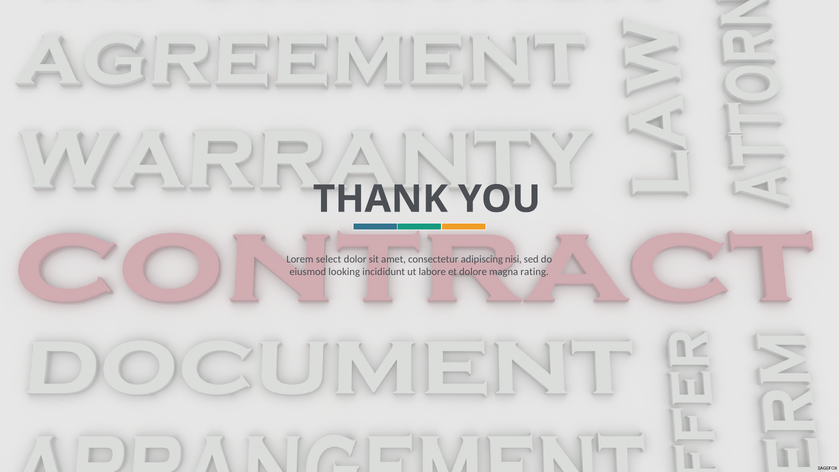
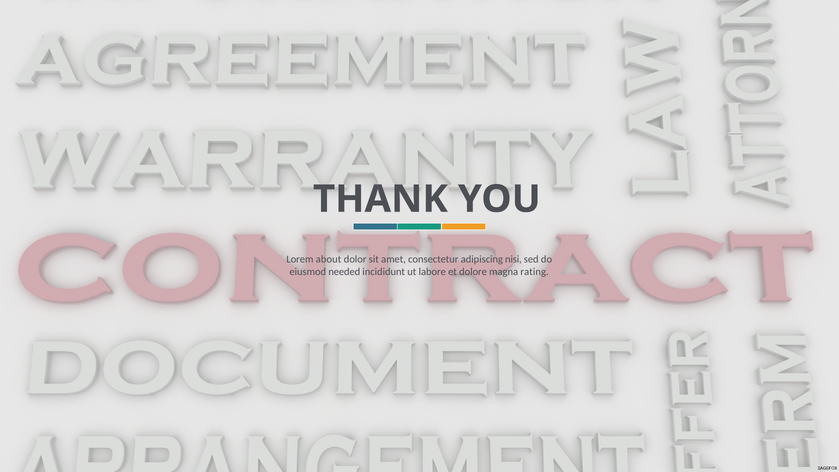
select: select -> about (329, 259)
looking: looking -> needed (344, 272)
